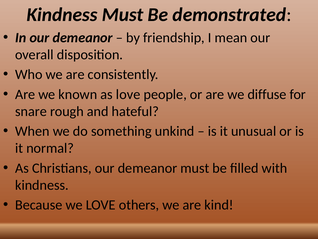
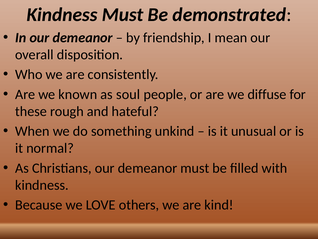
as love: love -> soul (128, 94)
snare: snare -> these (31, 111)
